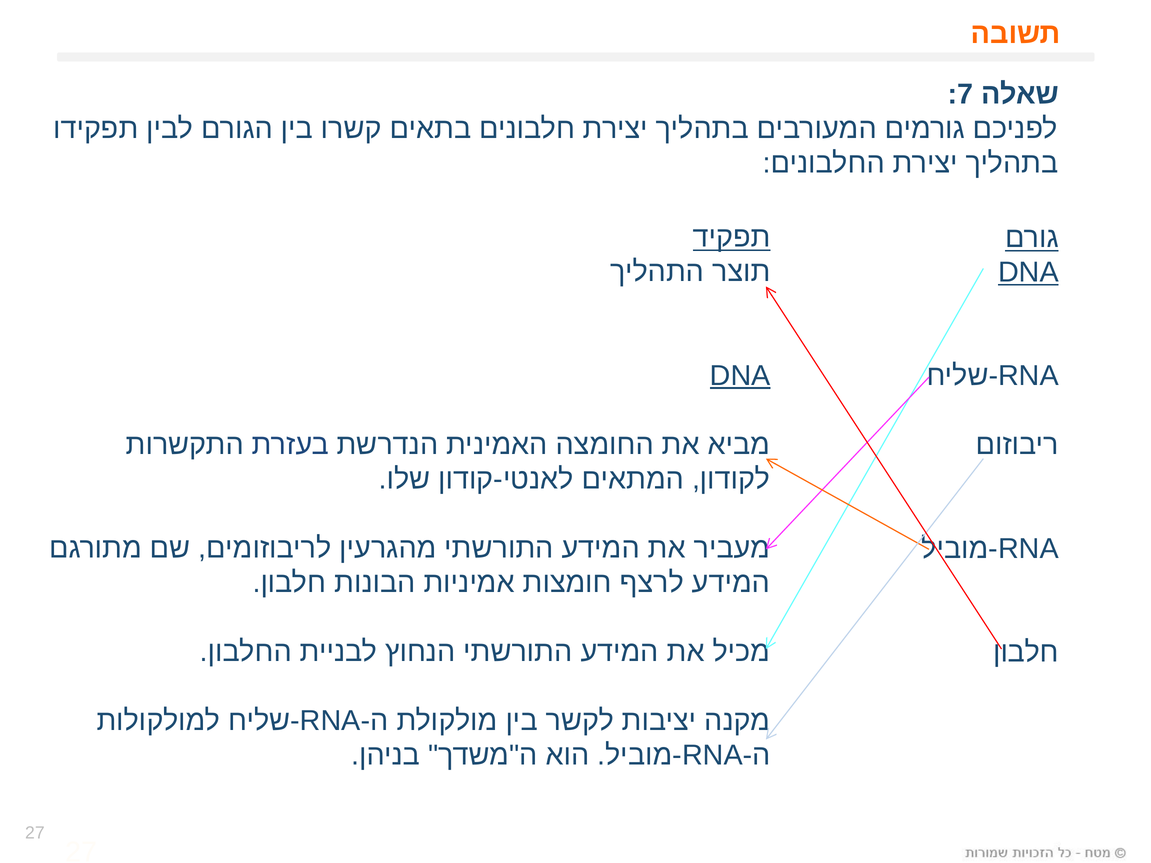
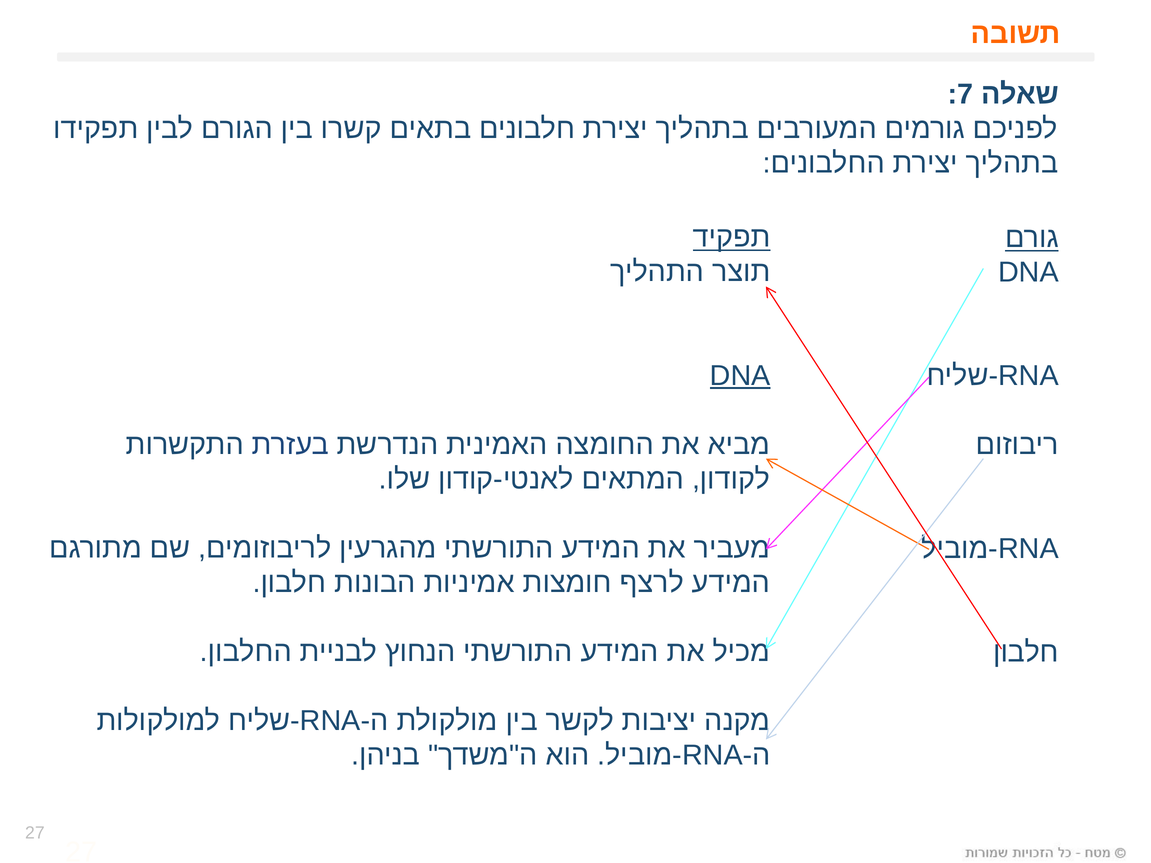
DNA underline: present -> none (1028, 272)
